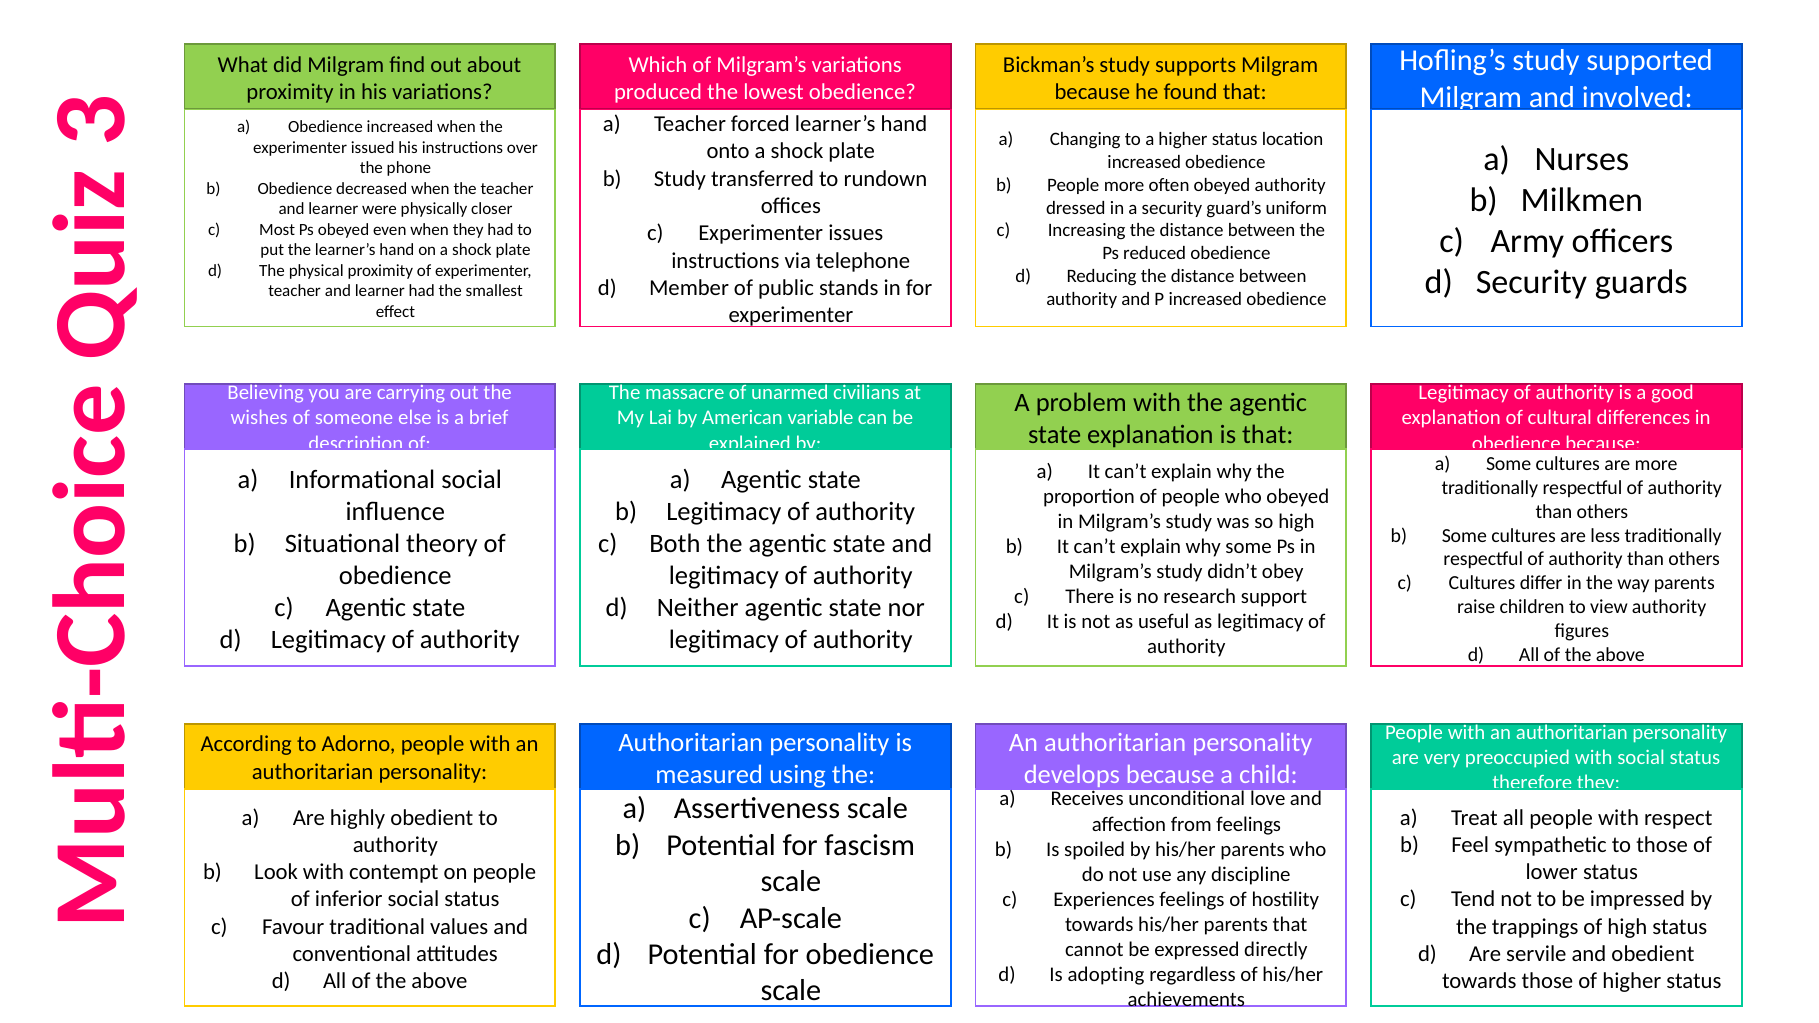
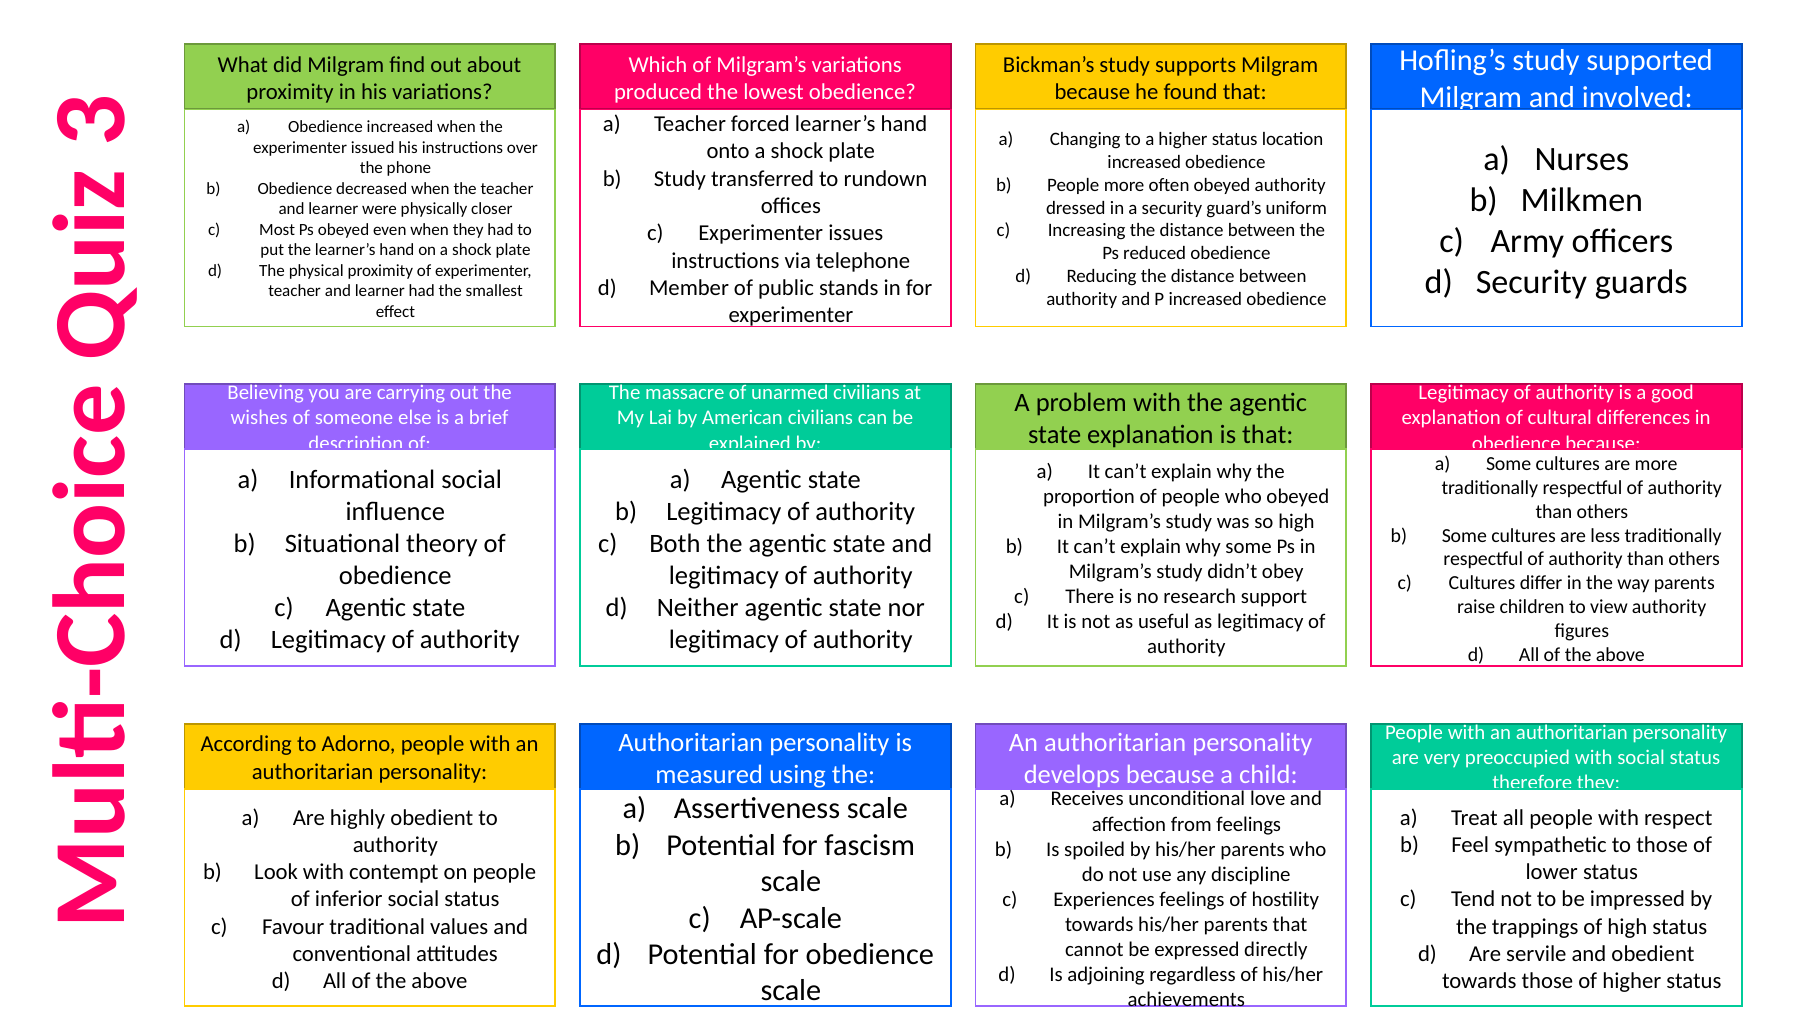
American variable: variable -> civilians (820, 418)
adopting: adopting -> adjoining (1106, 974)
